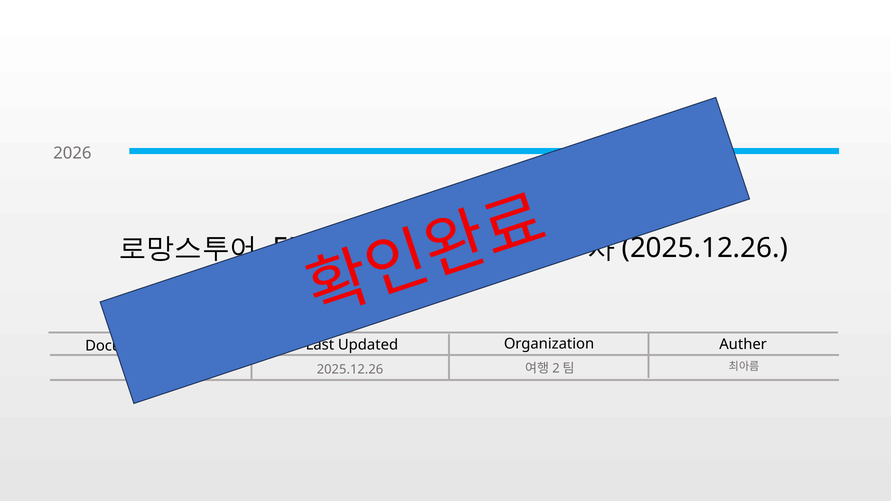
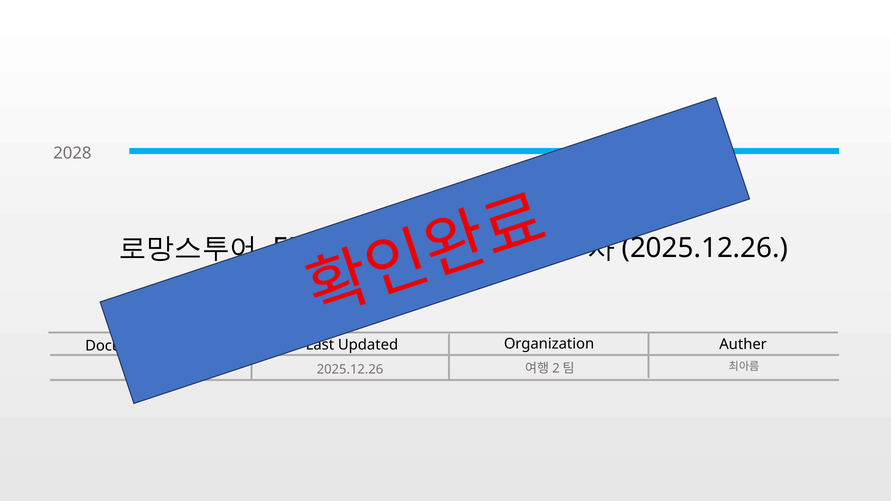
2026: 2026 -> 2028 (72, 153)
